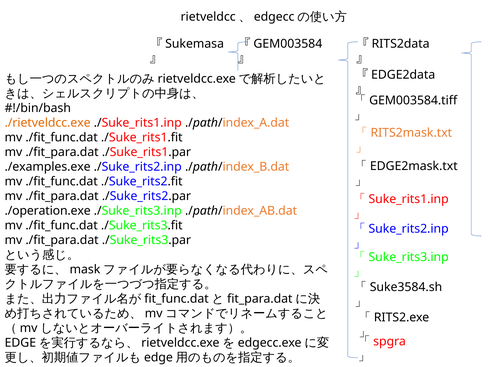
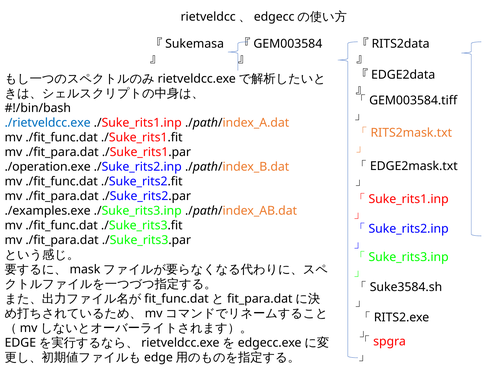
./rietveldcc.exe colour: orange -> blue (48, 123)
./examples.exe: ./examples.exe -> ./operation.exe (48, 167)
./operation.exe: ./operation.exe -> ./examples.exe (48, 211)
